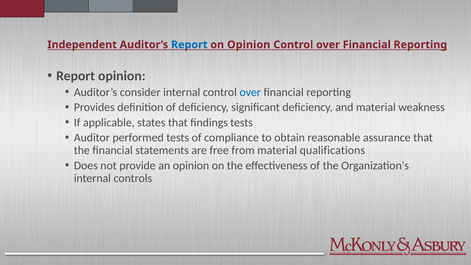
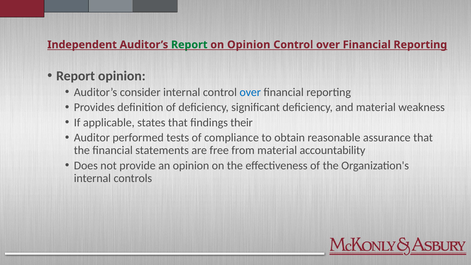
Report colour: blue -> green (189, 45)
findings tests: tests -> their (242, 123)
qualifications: qualifications -> accountability (332, 150)
